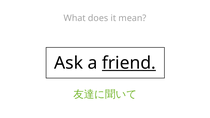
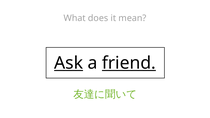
Ask underline: none -> present (69, 63)
